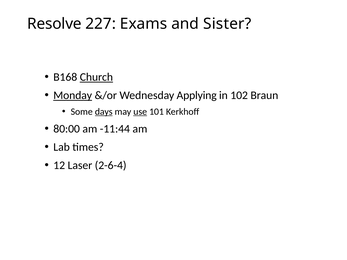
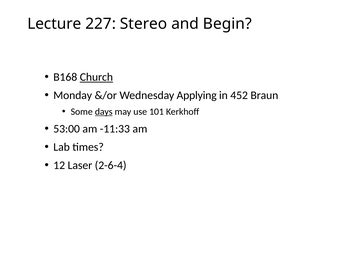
Resolve: Resolve -> Lecture (54, 24)
Exams: Exams -> Stereo (144, 24)
Sister: Sister -> Begin (227, 24)
Monday underline: present -> none (73, 95)
102: 102 -> 452 (239, 95)
use underline: present -> none (140, 112)
80:00: 80:00 -> 53:00 (67, 129)
-11:44: -11:44 -> -11:33 (115, 129)
